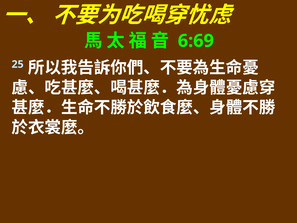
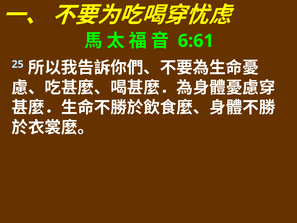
6:69: 6:69 -> 6:61 (196, 41)
